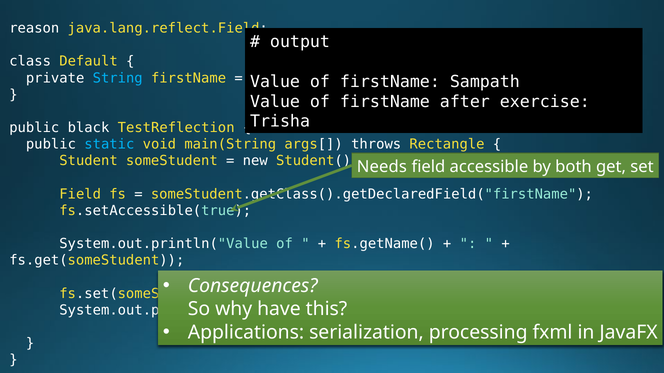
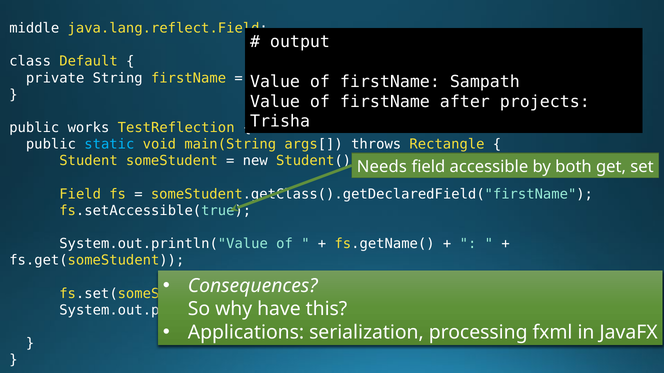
reason: reason -> middle (34, 28)
String colour: light blue -> white (118, 78)
exercise: exercise -> projects (545, 102)
black: black -> works (88, 128)
